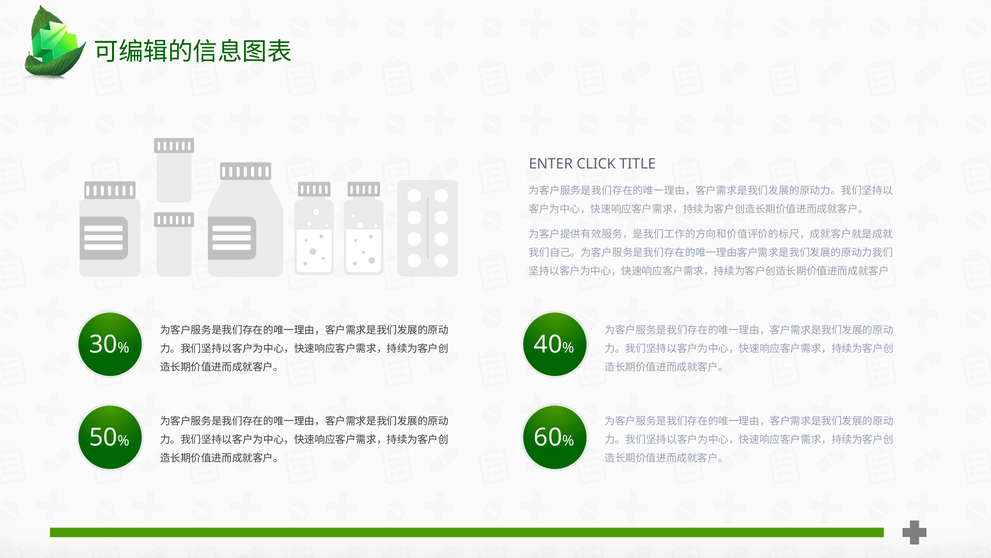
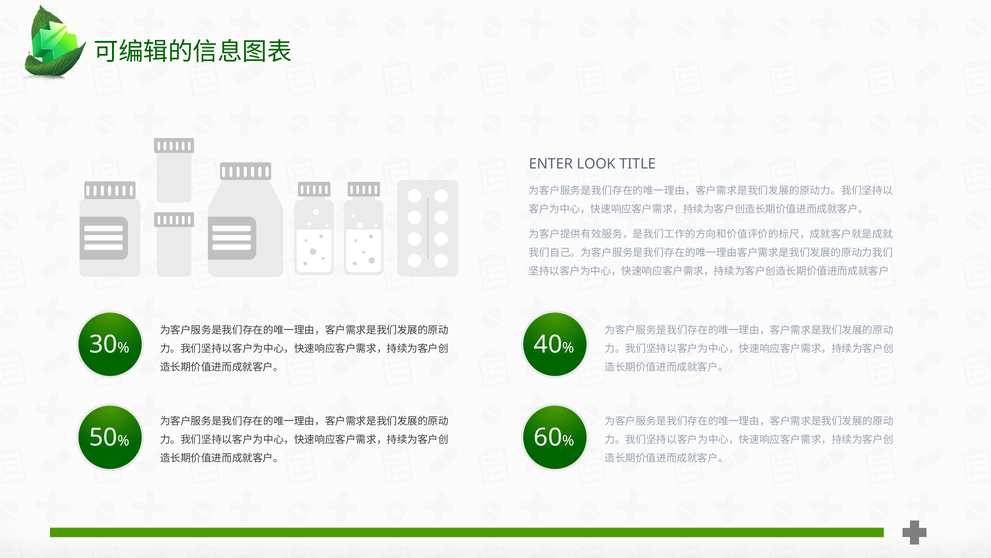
CLICK: CLICK -> LOOK (596, 164)
